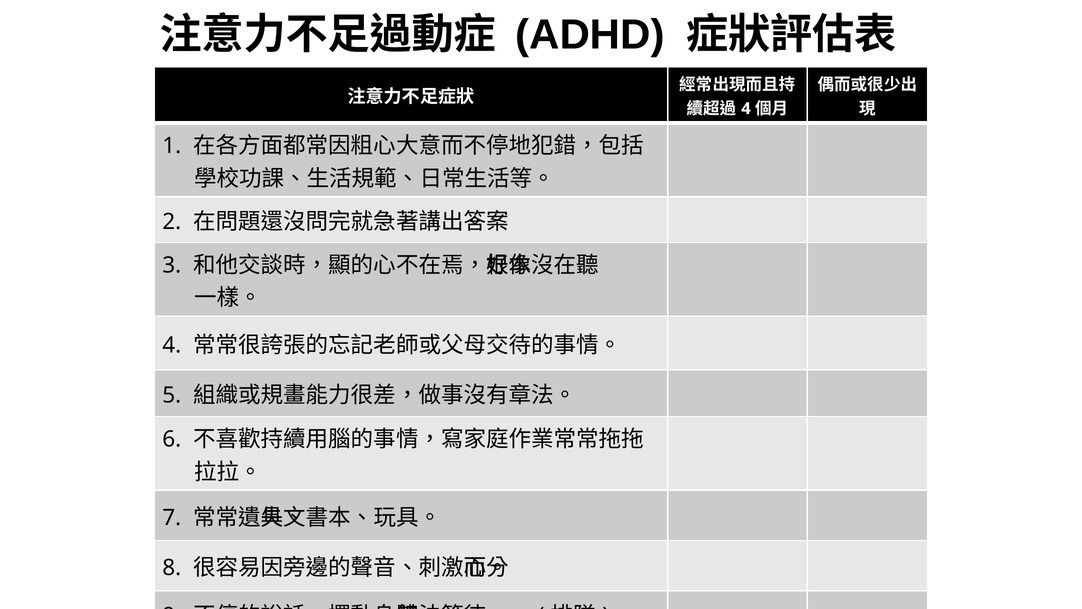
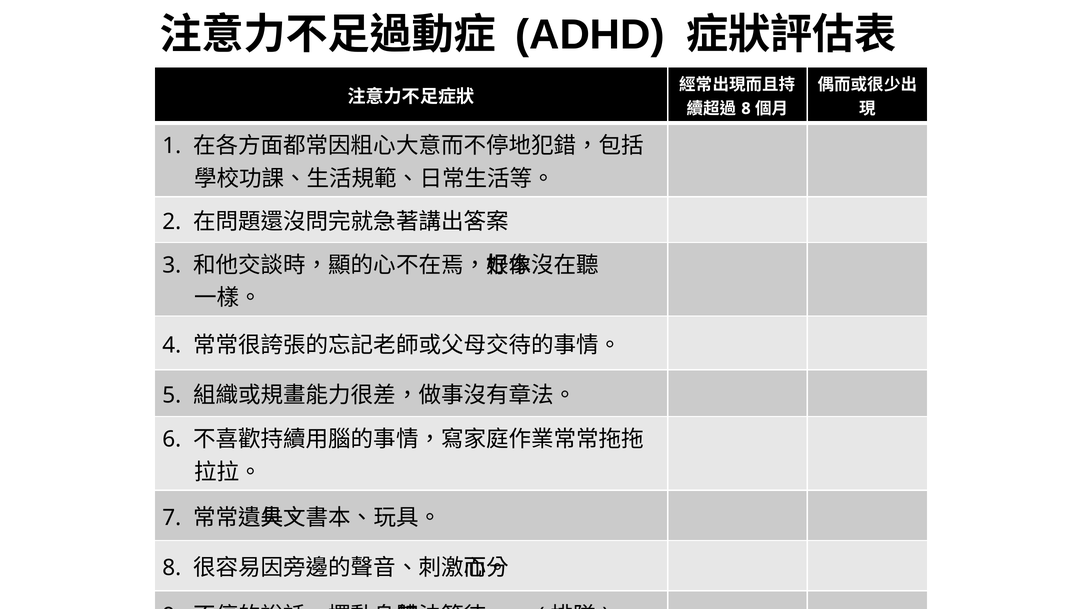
4: 4 -> 8 (746, 108)
